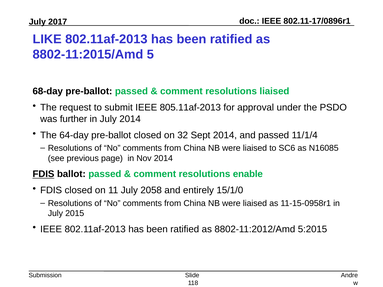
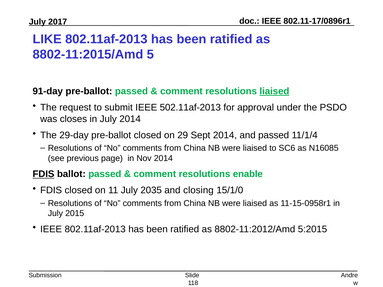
68-day: 68-day -> 91-day (48, 91)
liaised underline: none -> present (274, 91)
805.11af-2013: 805.11af-2013 -> 502.11af-2013 (190, 108)
further: further -> closes (73, 119)
64-day: 64-day -> 29-day (74, 135)
32: 32 -> 29 (183, 135)
2058: 2058 -> 2035 (151, 190)
entirely: entirely -> closing (198, 190)
